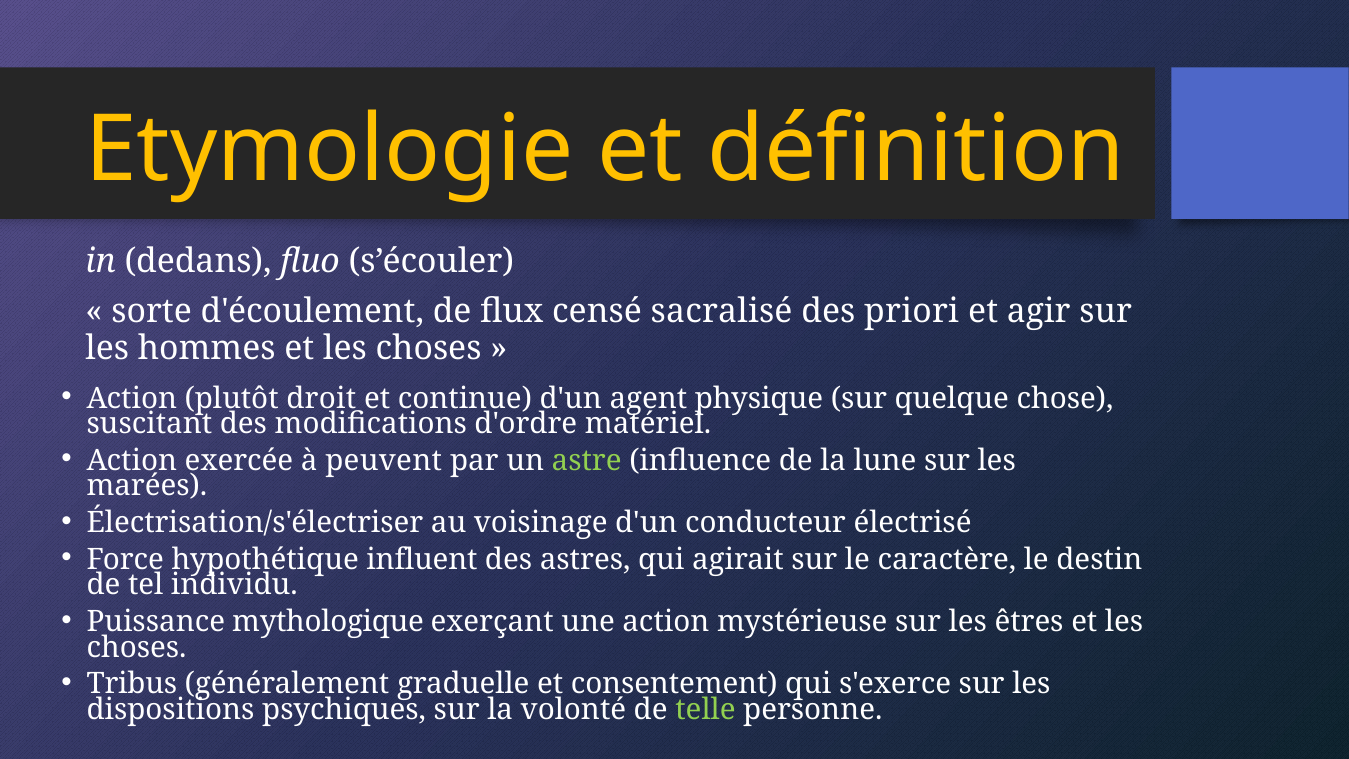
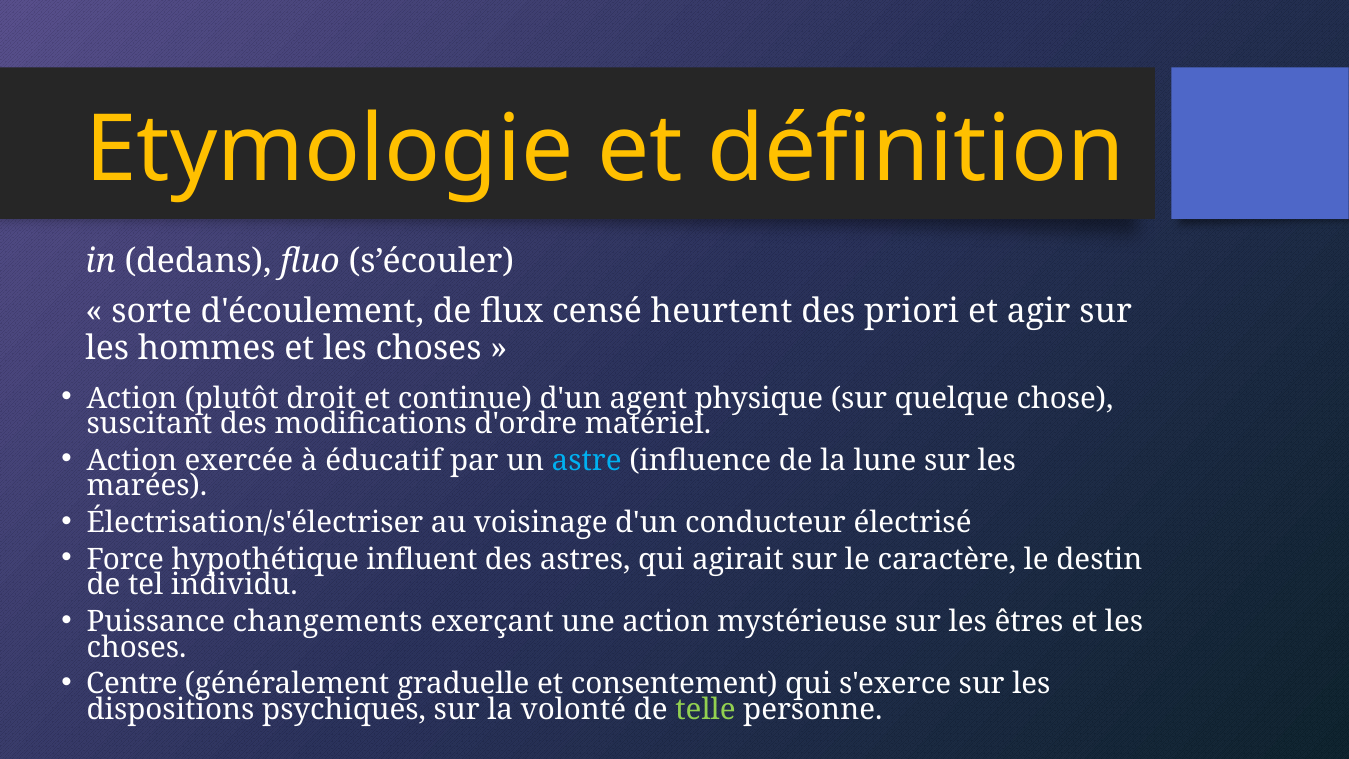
sacralisé: sacralisé -> heurtent (722, 312)
peuvent: peuvent -> éducatif (384, 461)
astre colour: light green -> light blue (587, 461)
mythologique: mythologique -> changements (328, 622)
Tribus: Tribus -> Centre (132, 684)
